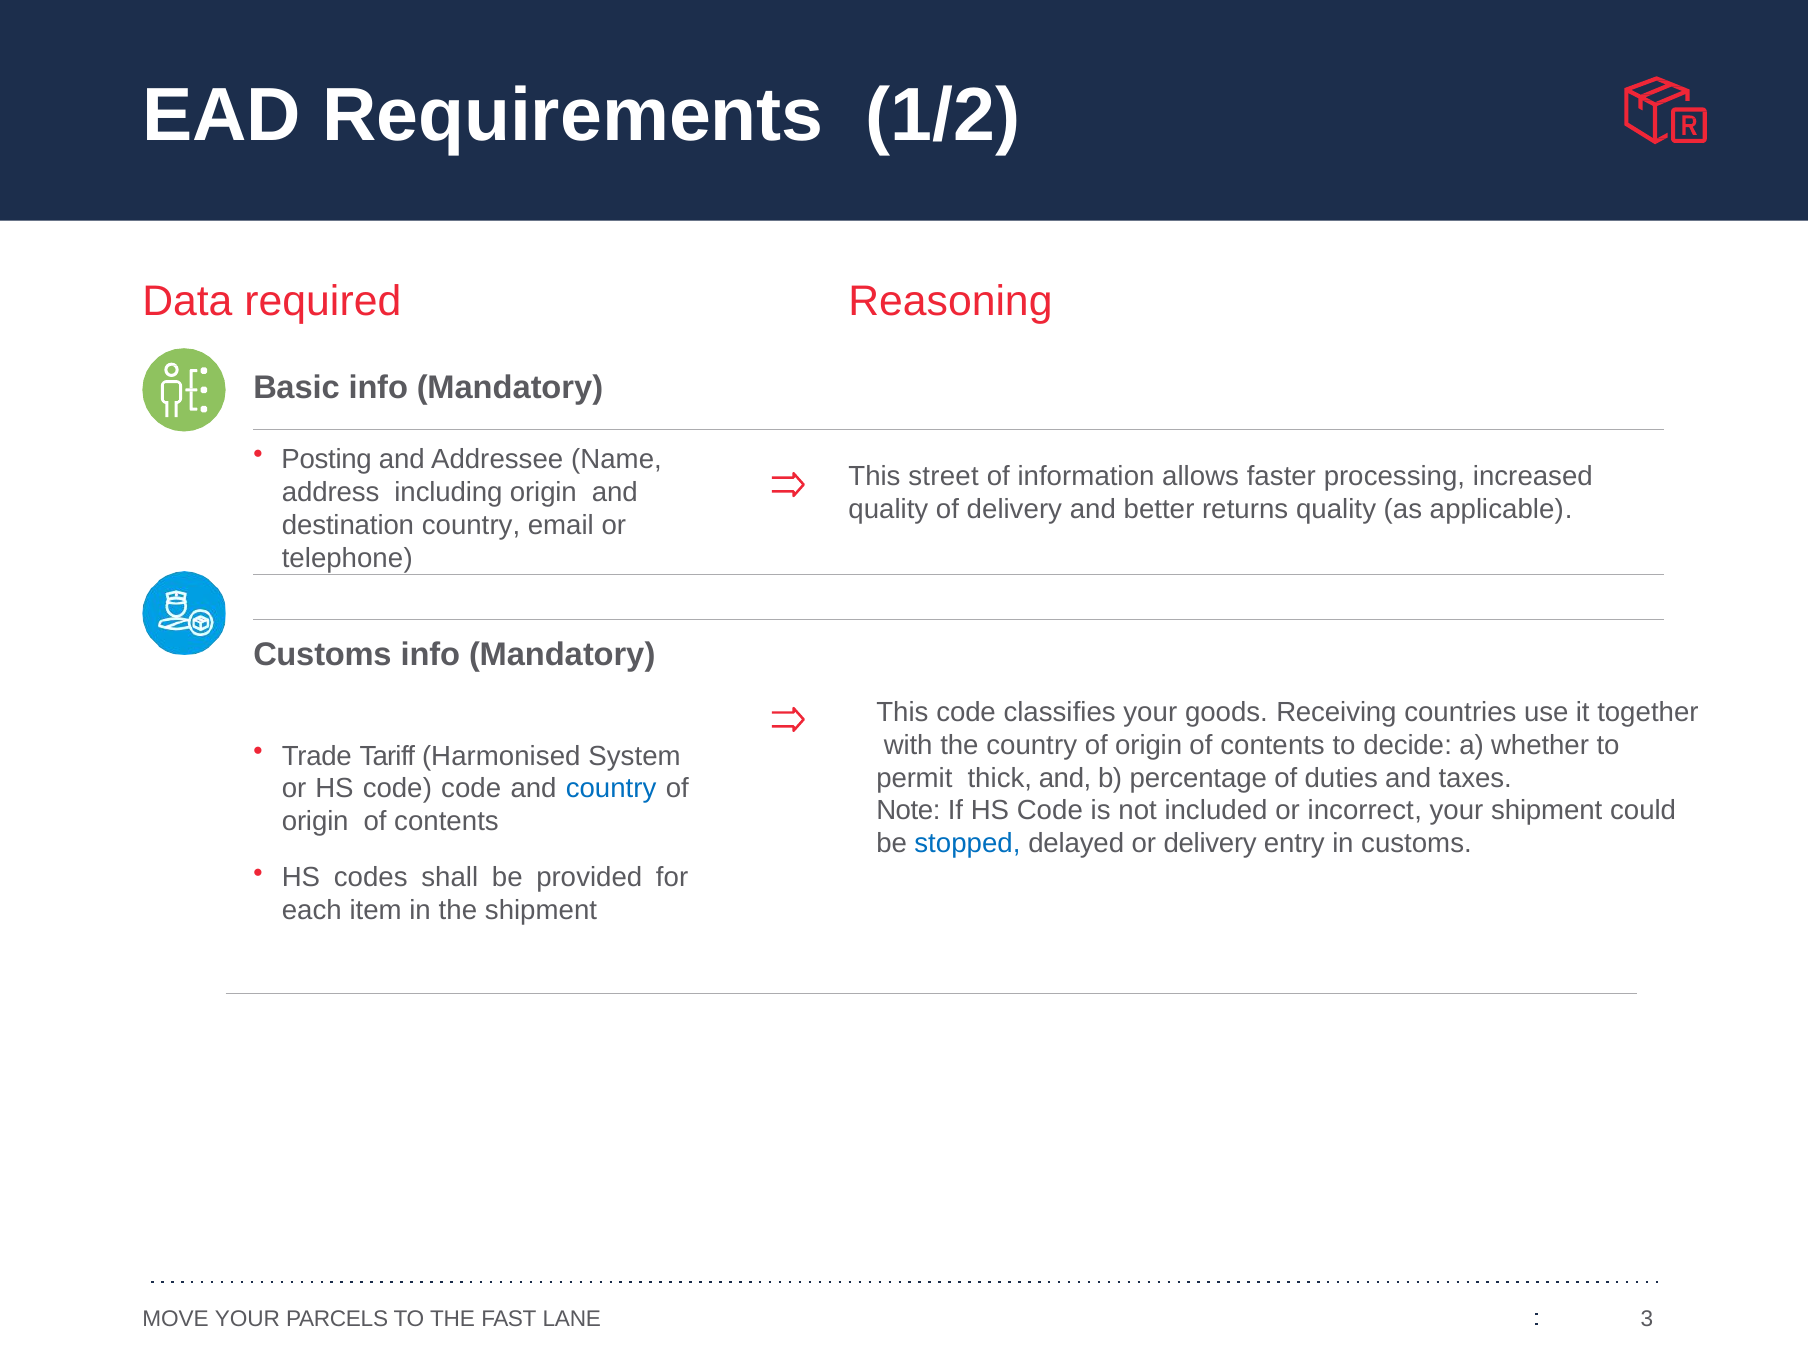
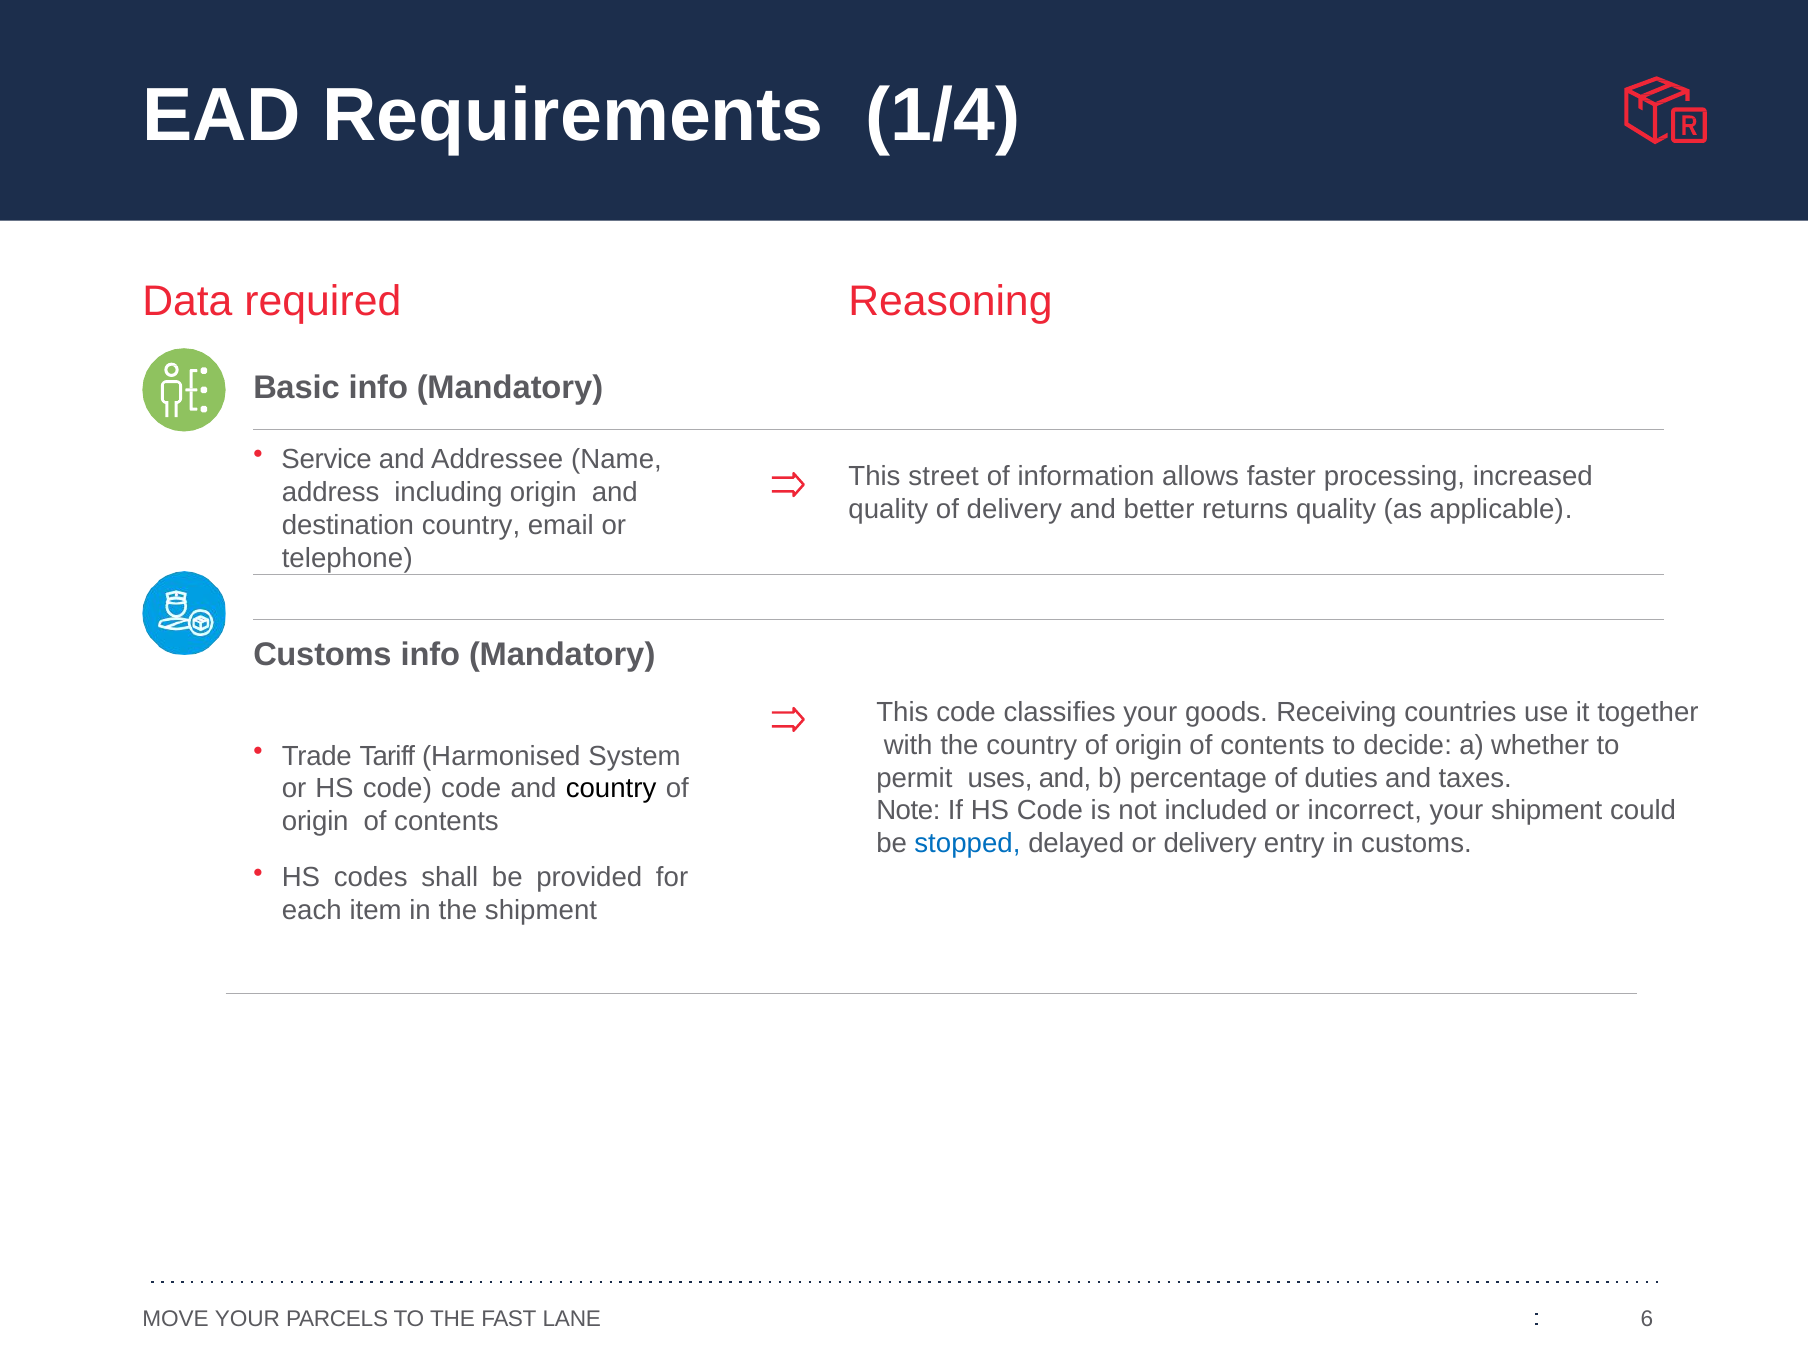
1/2: 1/2 -> 1/4 (943, 115)
Posting: Posting -> Service (327, 459)
thick: thick -> uses (1000, 778)
country colour: blue -> black (611, 788)
3: 3 -> 6 (1647, 1318)
